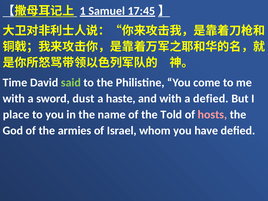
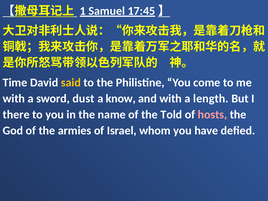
said colour: light green -> yellow (71, 83)
haste: haste -> know (121, 99)
a defied: defied -> length (211, 99)
place: place -> there (16, 115)
